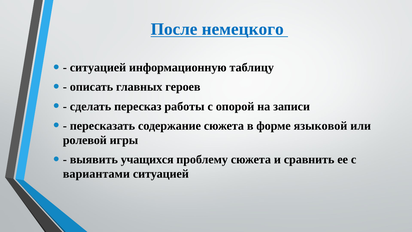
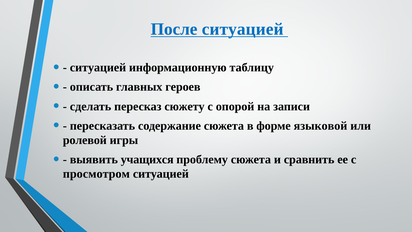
После немецкого: немецкого -> ситуацией (243, 29)
работы: работы -> сюжету (185, 106)
вариантами: вариантами -> просмотром (96, 174)
